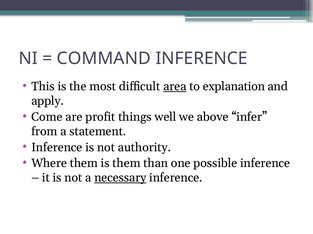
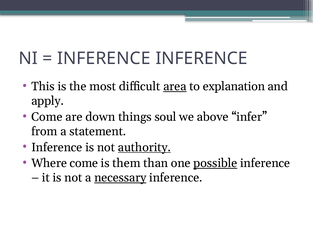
COMMAND: COMMAND -> INFERENCE (104, 59)
profit: profit -> down (100, 117)
well: well -> soul (165, 117)
authority underline: none -> present (144, 148)
Where them: them -> come (84, 164)
possible underline: none -> present (215, 164)
